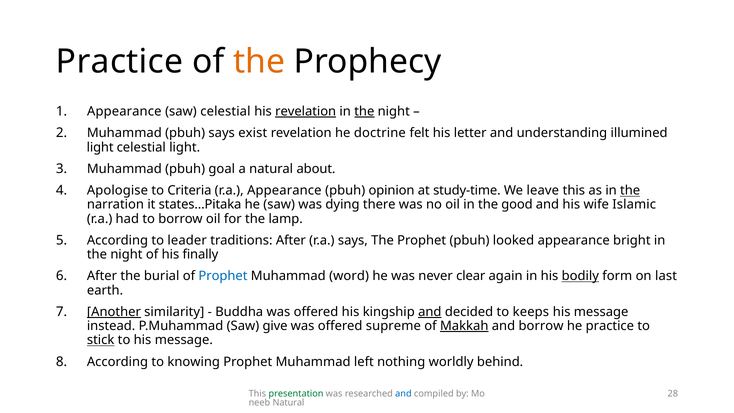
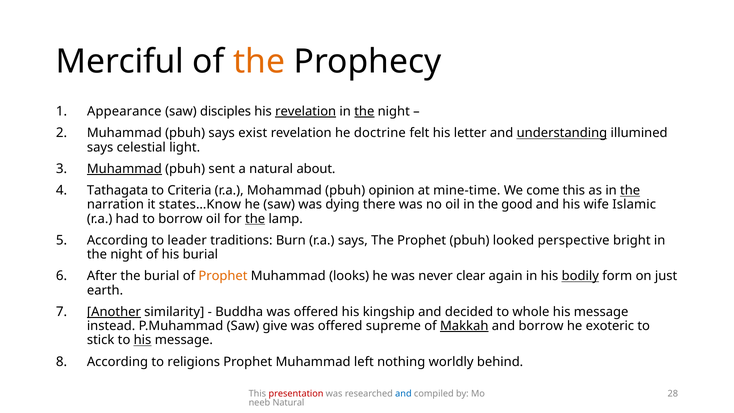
Practice: Practice -> Merciful (120, 62)
saw celestial: celestial -> disciples (226, 111)
understanding underline: none -> present (562, 133)
light: light -> says (100, 147)
Muhammad underline: none -> present (124, 169)
goal: goal -> sent (222, 169)
Apologise: Apologise -> Tathagata (118, 191)
r.a Appearance: Appearance -> Mohammad (284, 191)
study-time: study-time -> mine-time (467, 191)
leave: leave -> come (543, 191)
states…Pitaka: states…Pitaka -> states…Know (200, 205)
the underline: none -> present (255, 219)
traditions After: After -> Burn (291, 240)
looked appearance: appearance -> perspective (574, 240)
his finally: finally -> burial (200, 254)
Prophet colour: blue -> orange (223, 276)
word: word -> looks (349, 276)
last: last -> just (666, 276)
and underline: present -> none (430, 312)
keeps: keeps -> whole (531, 312)
he practice: practice -> exoteric (610, 326)
stick underline: present -> none (101, 340)
his underline: none -> present (143, 340)
knowing: knowing -> religions (194, 362)
presentation colour: green -> red (296, 394)
